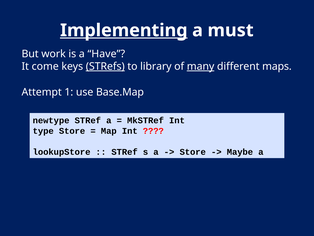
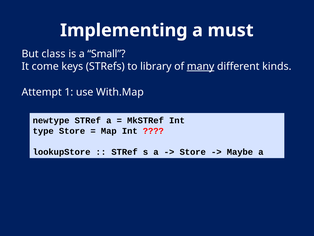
Implementing underline: present -> none (124, 30)
work: work -> class (53, 54)
Have: Have -> Small (106, 54)
STRefs underline: present -> none (105, 66)
maps: maps -> kinds (277, 66)
Base.Map: Base.Map -> With.Map (120, 92)
